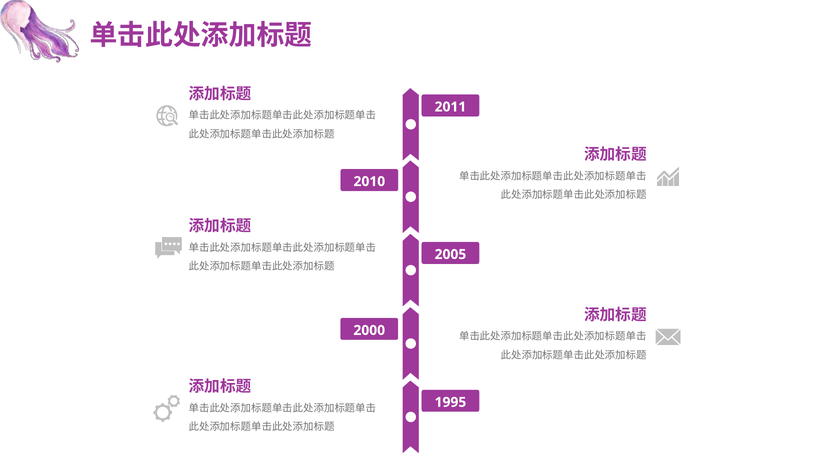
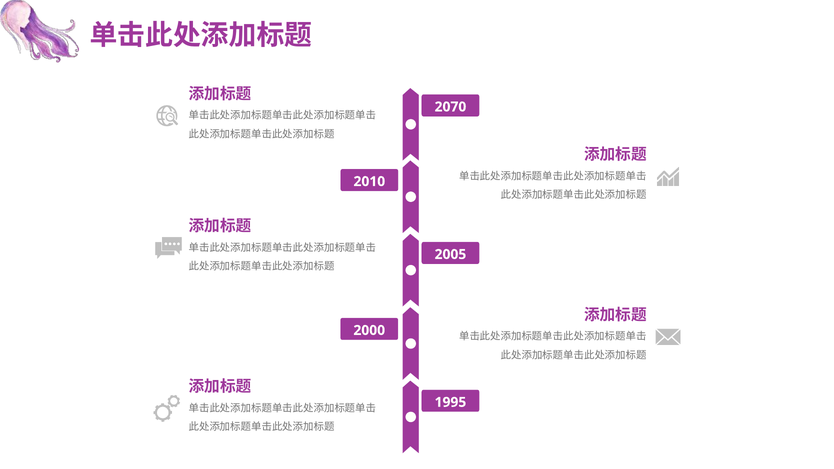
2011: 2011 -> 2070 (450, 107)
